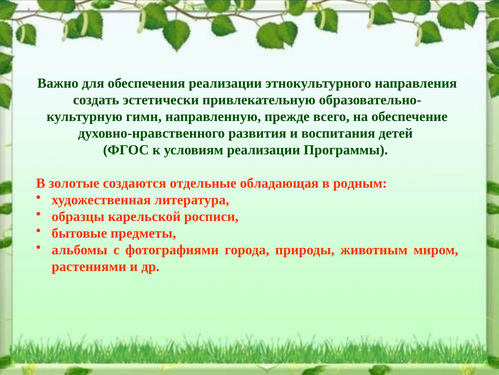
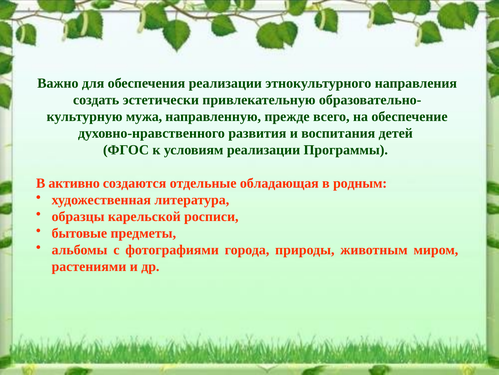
гимн: гимн -> мужа (144, 116)
золотые: золотые -> активно (74, 183)
